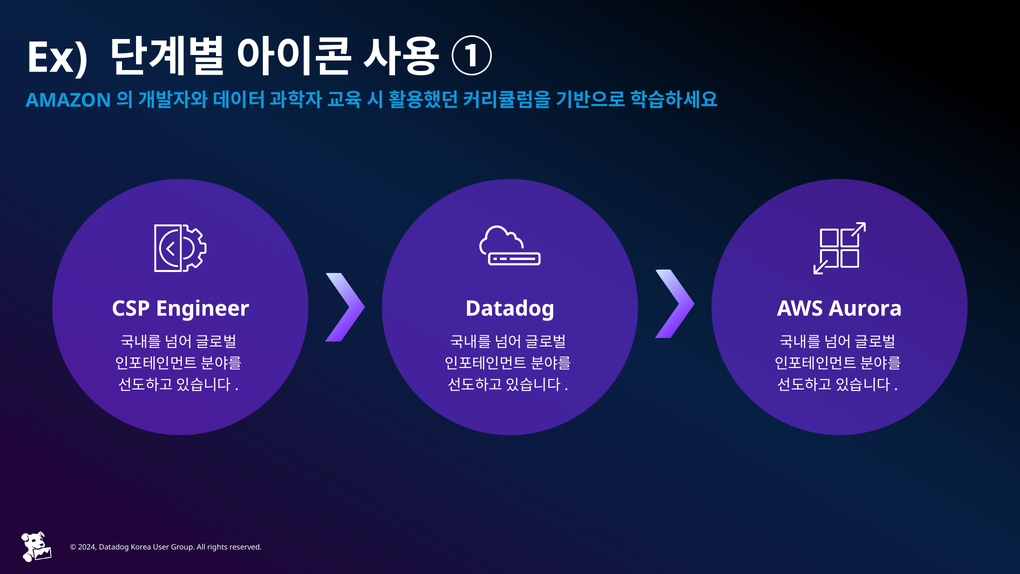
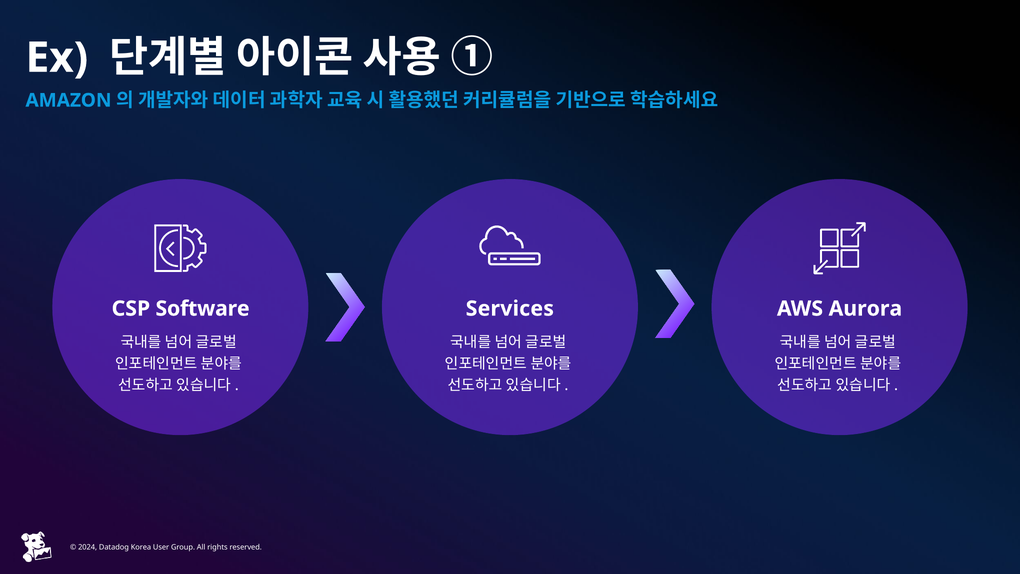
Engineer: Engineer -> Software (203, 309)
Datadog: Datadog -> Services (510, 309)
